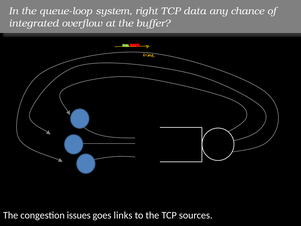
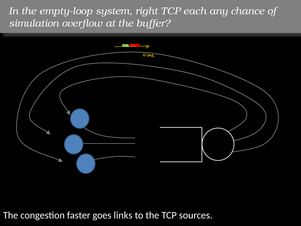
queue-loop: queue-loop -> empty-loop (66, 11)
data: data -> each (195, 11)
integrated: integrated -> simulation (34, 23)
issues: issues -> faster (79, 215)
